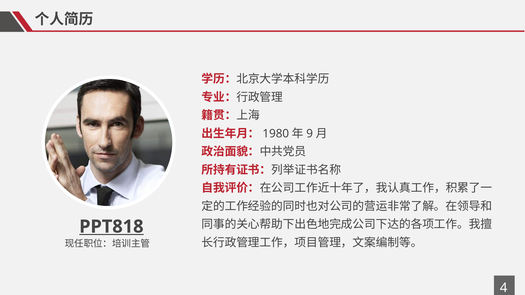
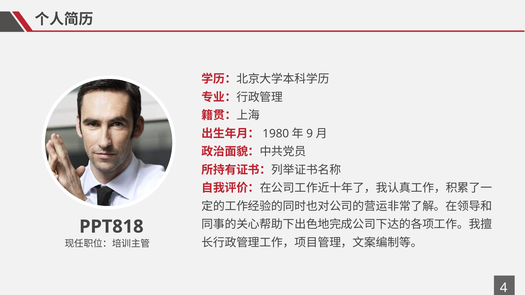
PPT818 underline: present -> none (111, 227)
